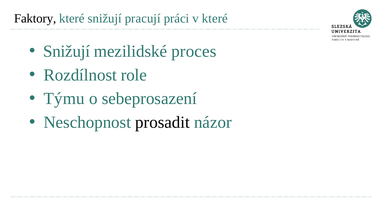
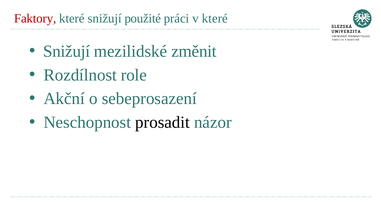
Faktory colour: black -> red (35, 19)
pracují: pracují -> použité (143, 19)
proces: proces -> změnit (194, 51)
Týmu: Týmu -> Akční (64, 99)
